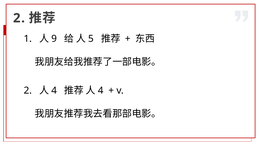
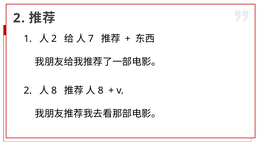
9: 9 -> 2 (54, 39)
5: 5 -> 7 (91, 39)
4: 4 -> 8 (54, 91)
4: 4 -> 8 (101, 91)
